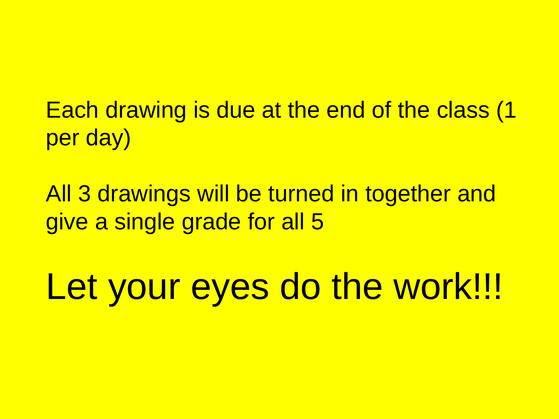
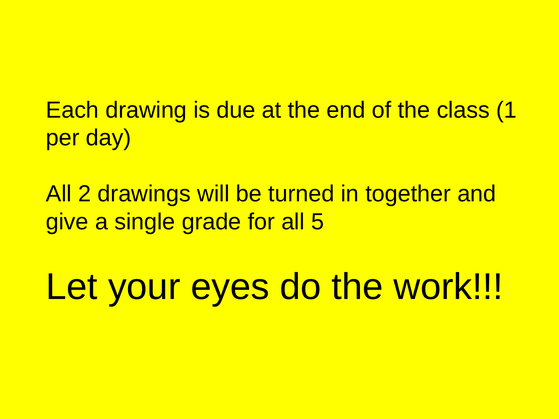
3: 3 -> 2 (85, 194)
